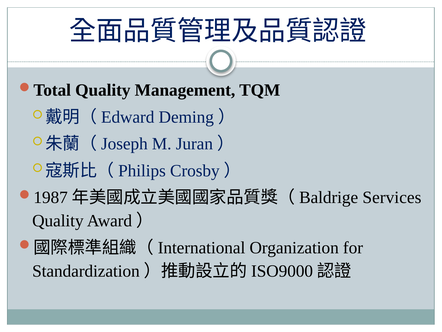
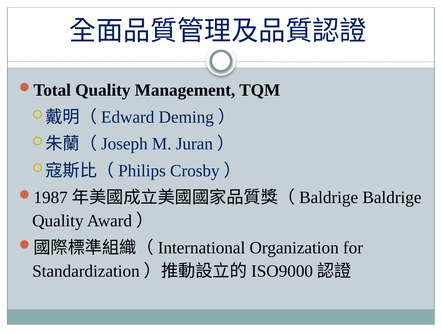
Services: Services -> Baldrige (392, 197)
